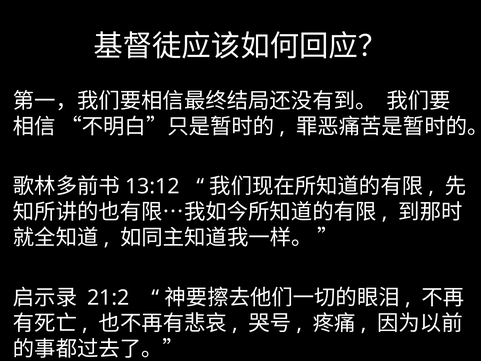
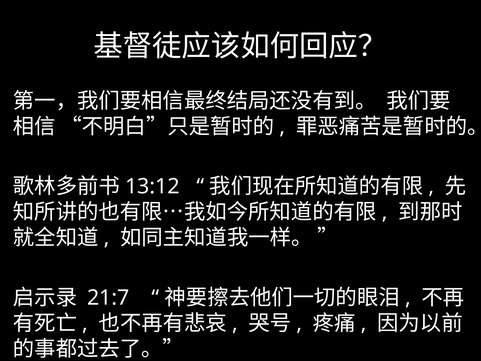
21:2: 21:2 -> 21:7 (108, 298)
